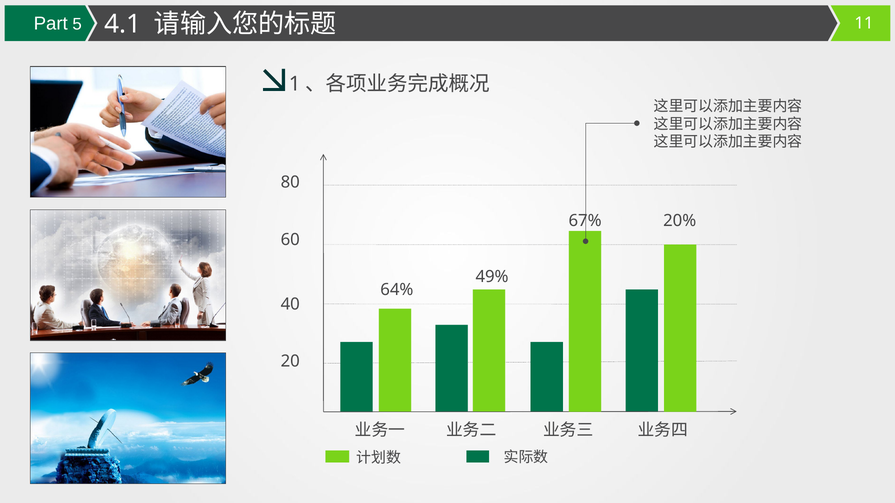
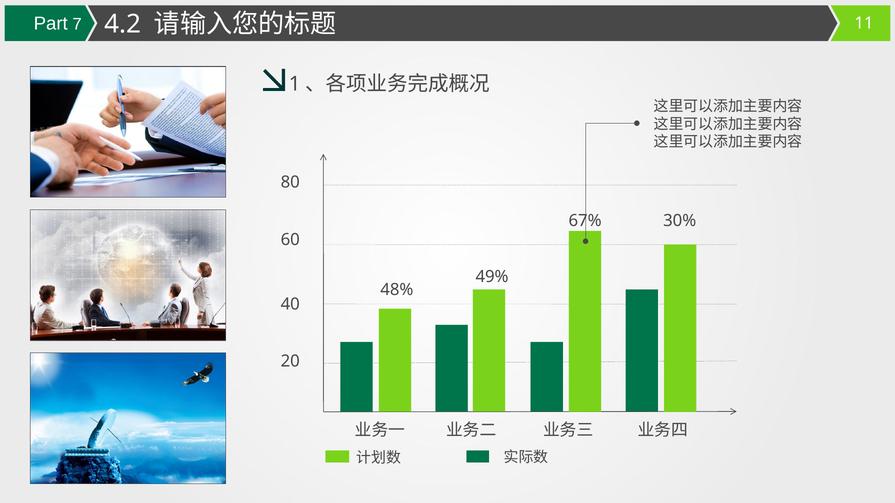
5: 5 -> 7 (77, 24)
4.1: 4.1 -> 4.2 (123, 24)
20%: 20% -> 30% (680, 221)
64%: 64% -> 48% (397, 290)
